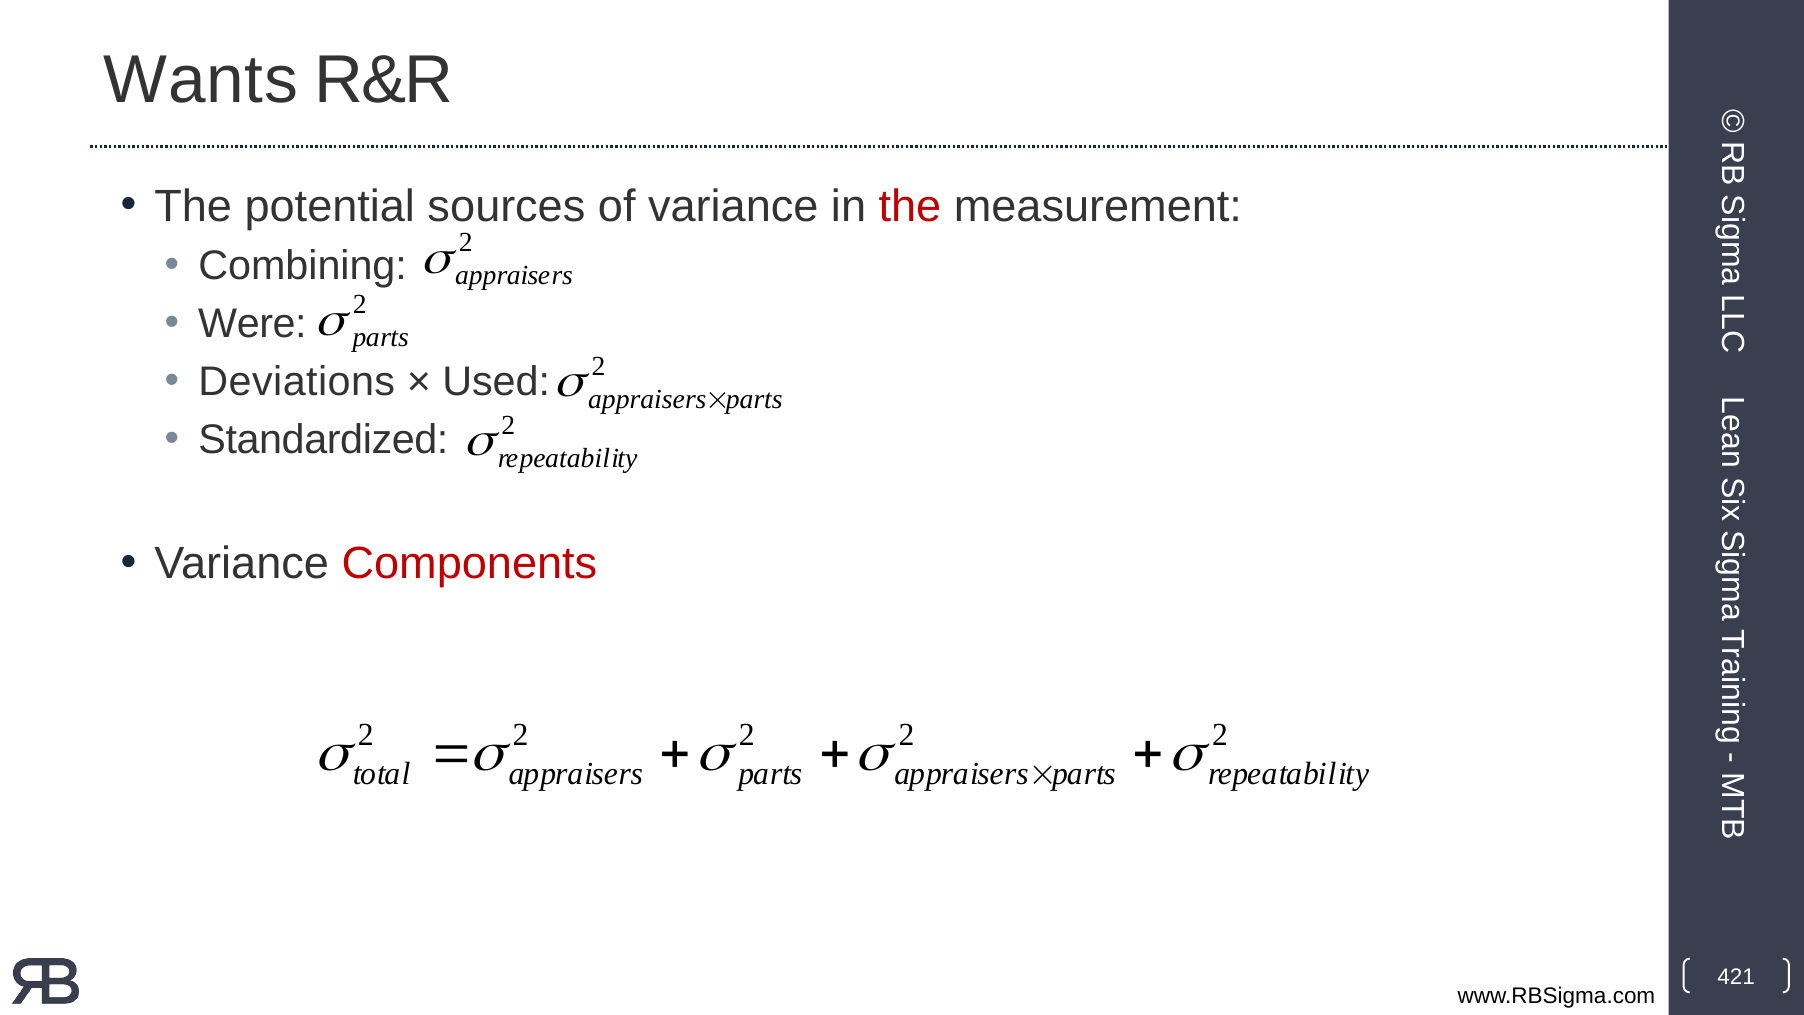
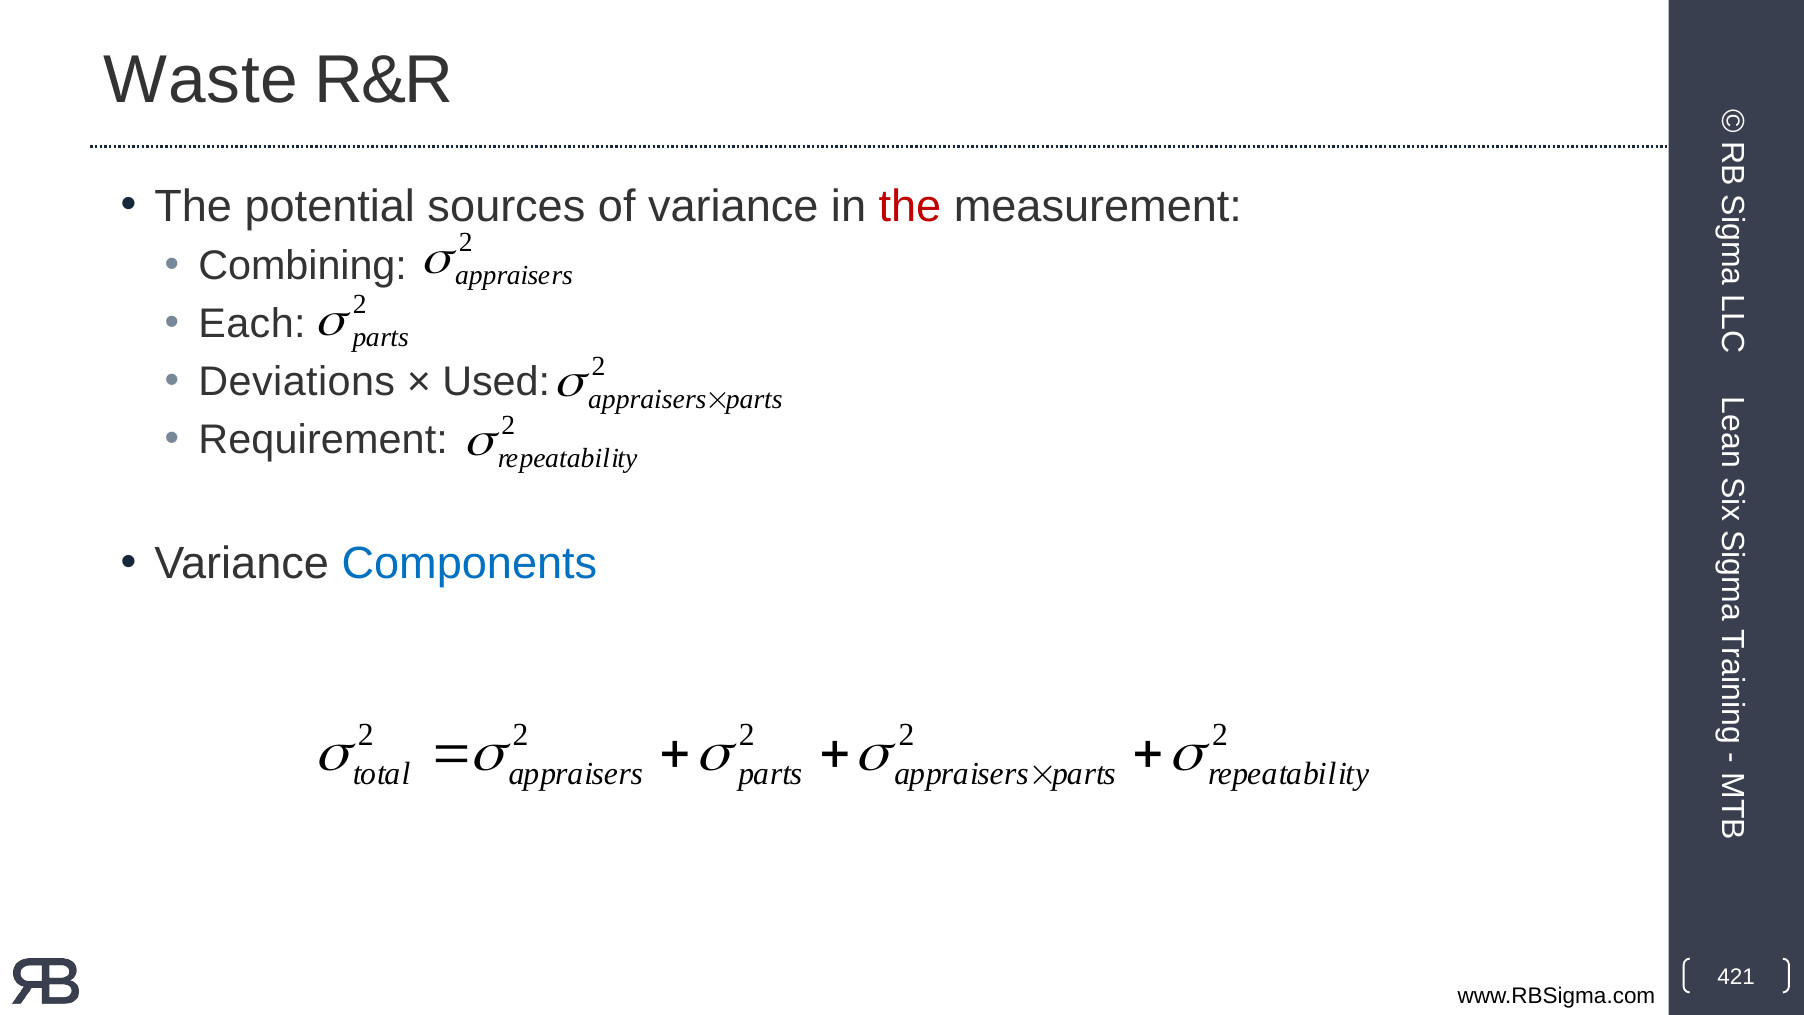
Wants: Wants -> Waste (201, 80)
Were: Were -> Each (252, 324)
Standardized: Standardized -> Requirement (323, 440)
Components colour: red -> blue (469, 564)
